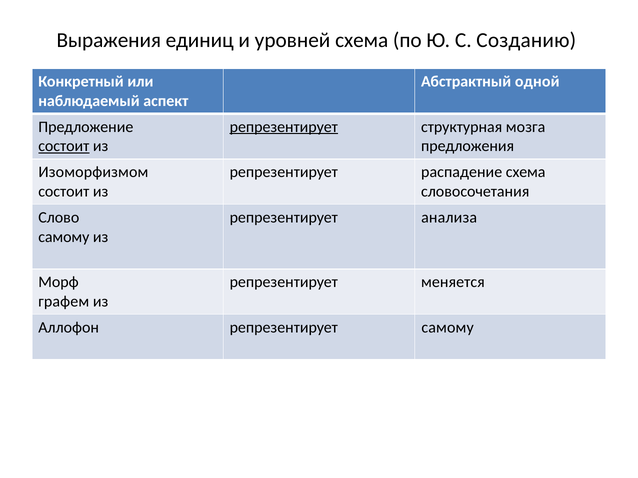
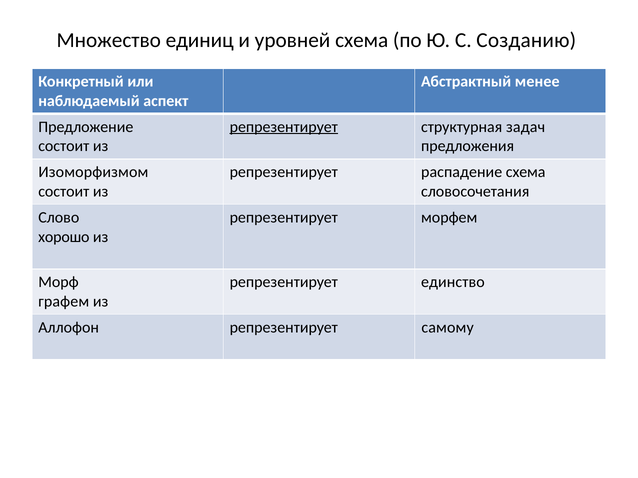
Выражения: Выражения -> Множество (109, 40)
одной: одной -> менее (537, 82)
мозга: мозга -> задач (526, 127)
состоит underline: present -> none (64, 146)
анализа: анализа -> морфем (449, 218)
самому: самому -> хорошо (64, 237)
меняется: меняется -> единство (453, 282)
